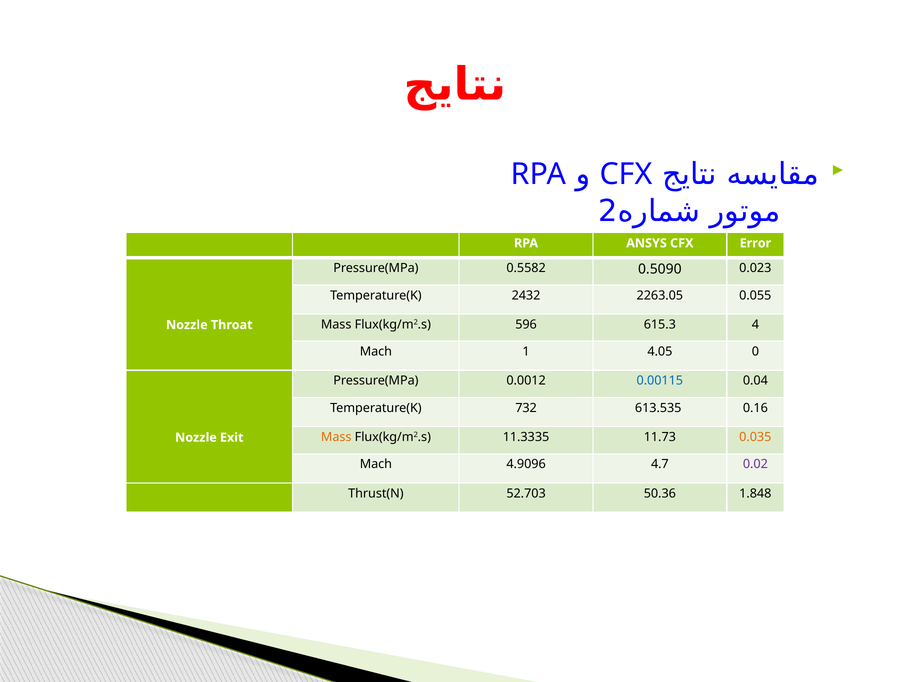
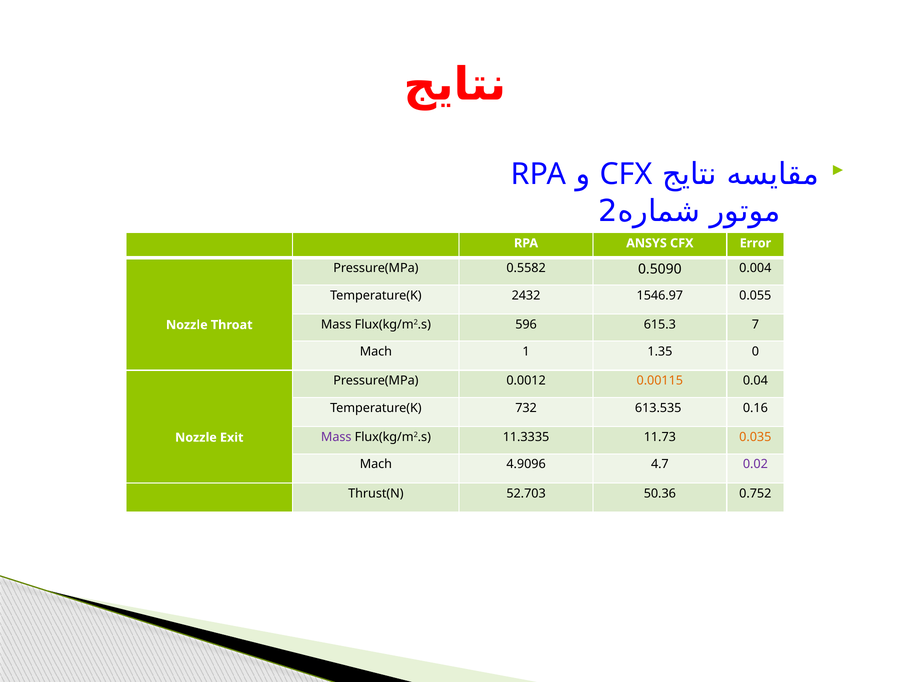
0.023: 0.023 -> 0.004 (755, 268)
2263.05: 2263.05 -> 1546.97 (660, 296)
4: 4 -> 7 (755, 325)
4.05: 4.05 -> 1.35 (660, 352)
0.00115 colour: blue -> orange (660, 381)
Mass colour: orange -> purple (336, 437)
1.848: 1.848 -> 0.752 (755, 494)
